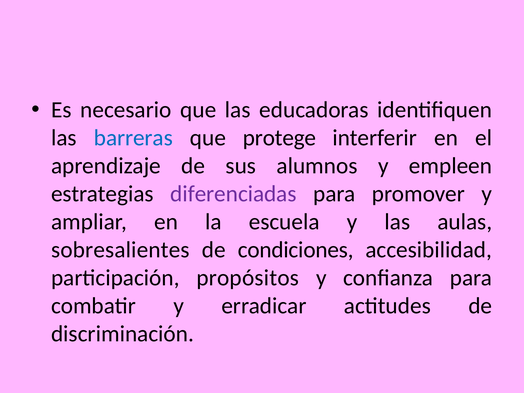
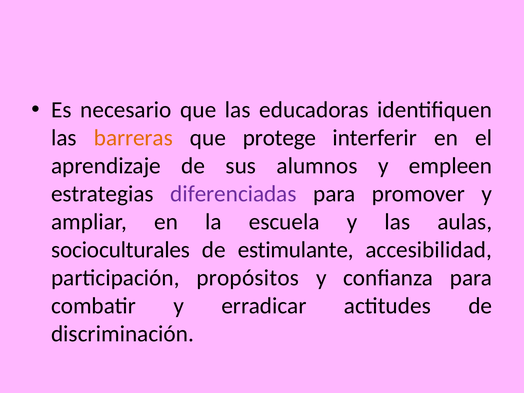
barreras colour: blue -> orange (133, 138)
sobresalientes: sobresalientes -> socioculturales (121, 250)
condiciones: condiciones -> estimulante (296, 250)
